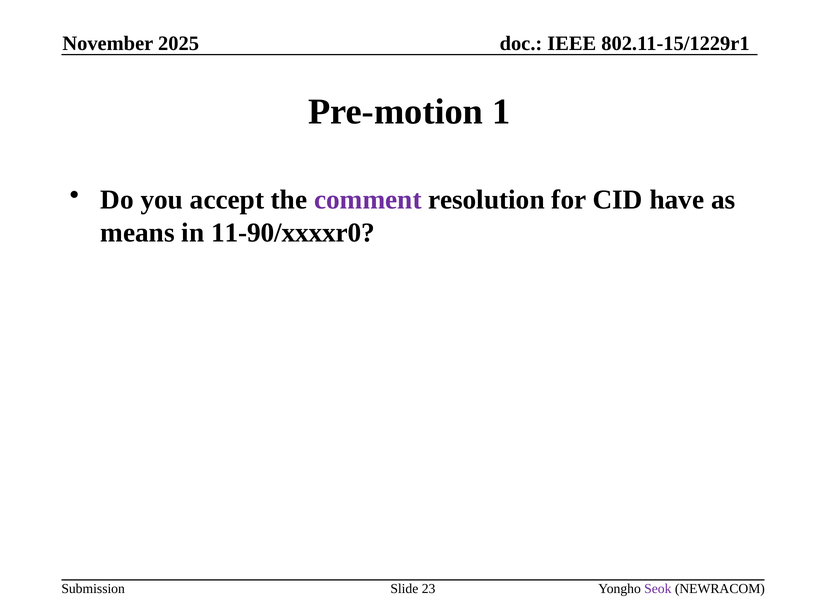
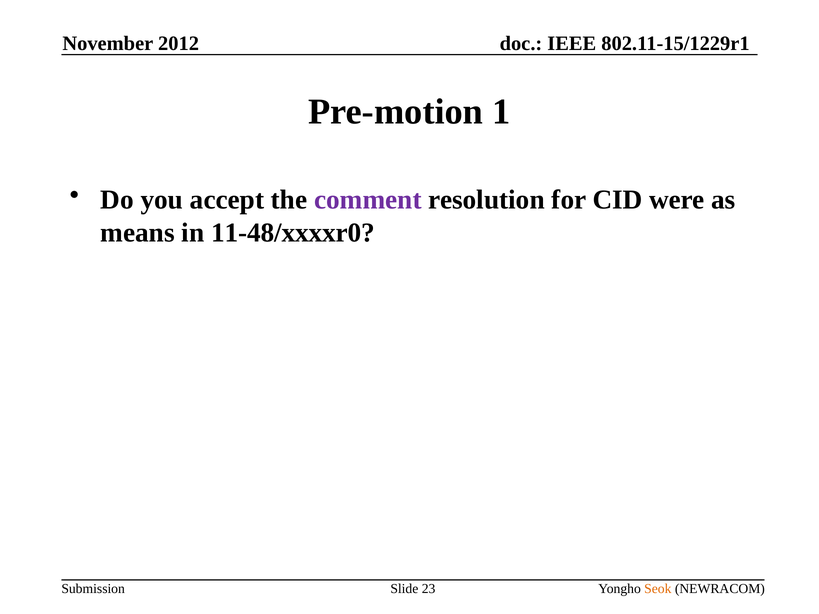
2025: 2025 -> 2012 (179, 44)
have: have -> were (677, 200)
11-90/xxxxr0: 11-90/xxxxr0 -> 11-48/xxxxr0 (293, 233)
Seok colour: purple -> orange (658, 589)
